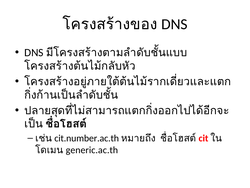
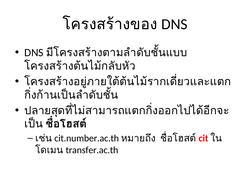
generic.ac.th: generic.ac.th -> transfer.ac.th (92, 150)
